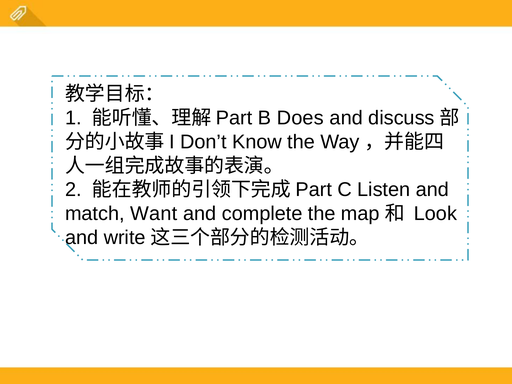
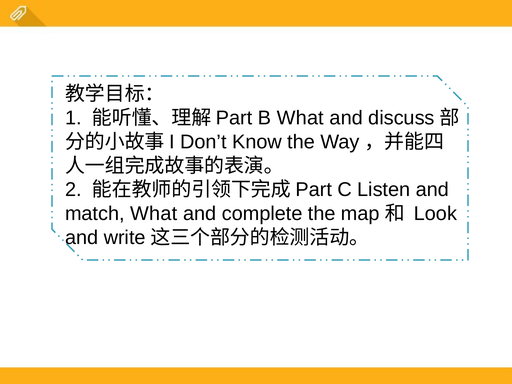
B Does: Does -> What (300, 118)
match Want: Want -> What (154, 214)
